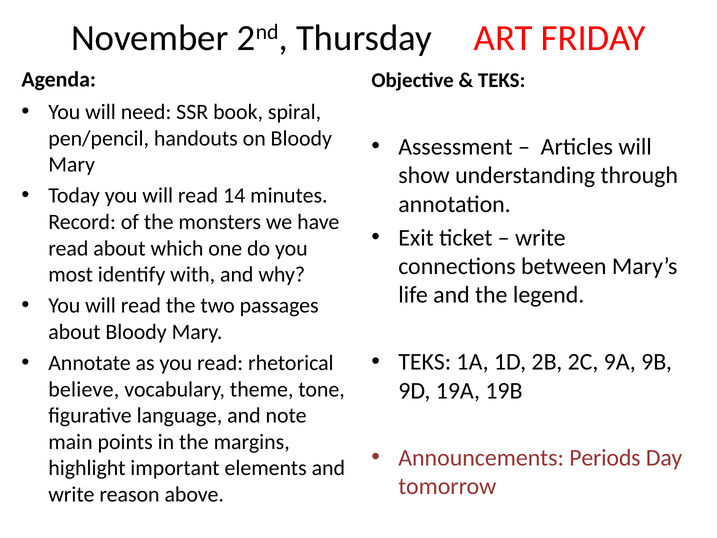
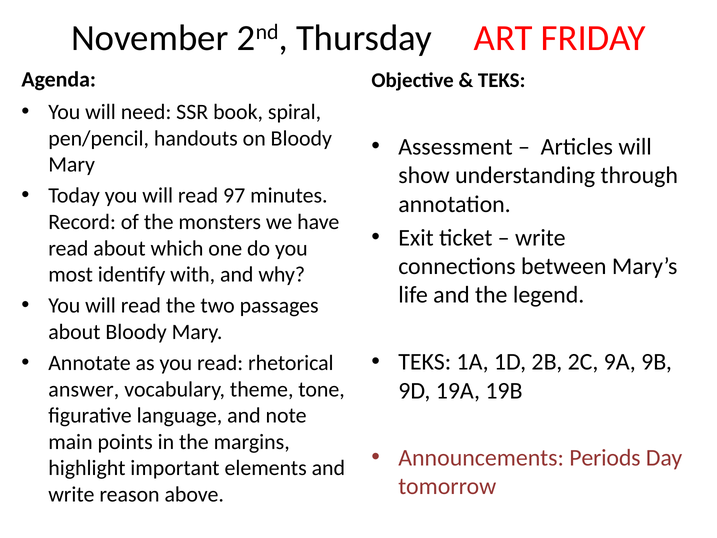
14: 14 -> 97 (234, 196)
believe: believe -> answer (84, 389)
